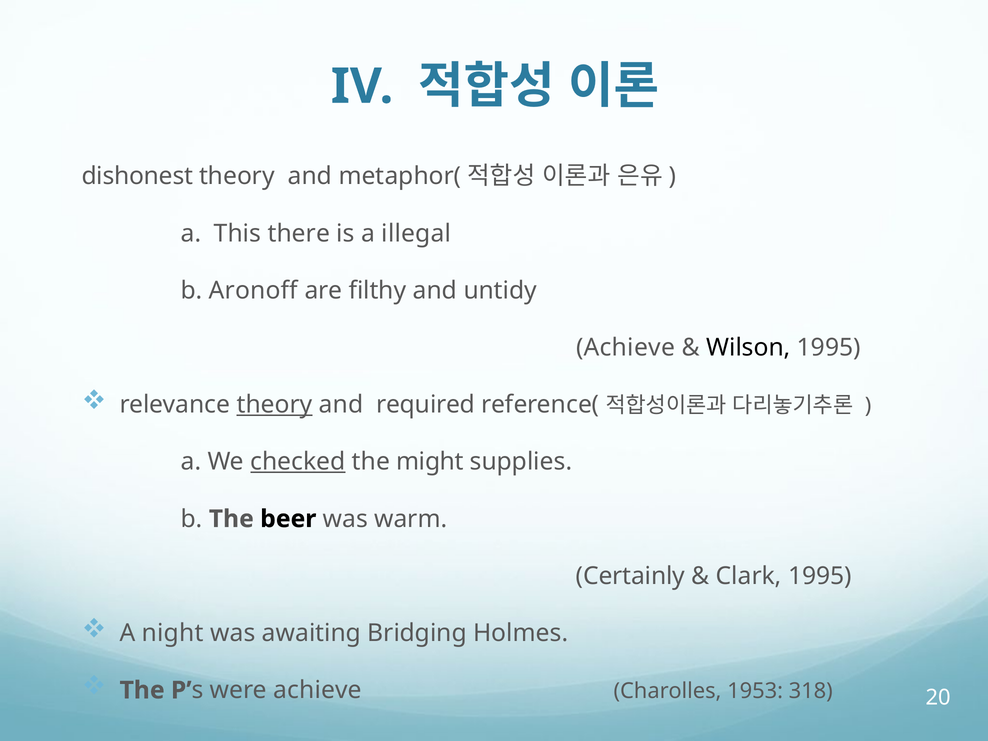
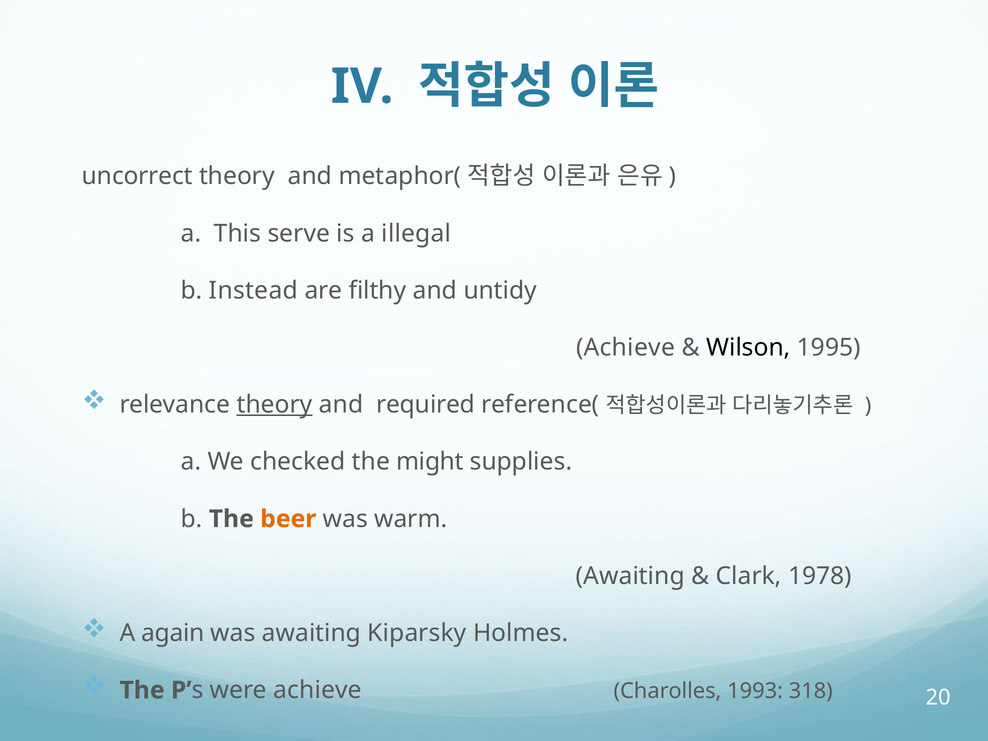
dishonest: dishonest -> uncorrect (137, 176)
there: there -> serve (299, 233)
Aronoff: Aronoff -> Instead (253, 291)
checked underline: present -> none (298, 462)
beer colour: black -> orange (288, 519)
Certainly: Certainly -> Awaiting (630, 576)
Clark 1995: 1995 -> 1978 (820, 576)
night: night -> again (173, 633)
Bridging: Bridging -> Kiparsky (417, 633)
1953: 1953 -> 1993 (755, 691)
